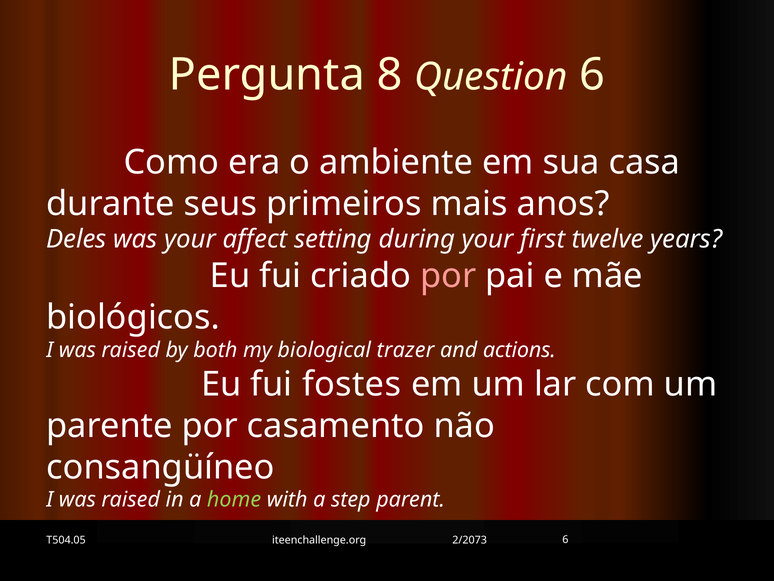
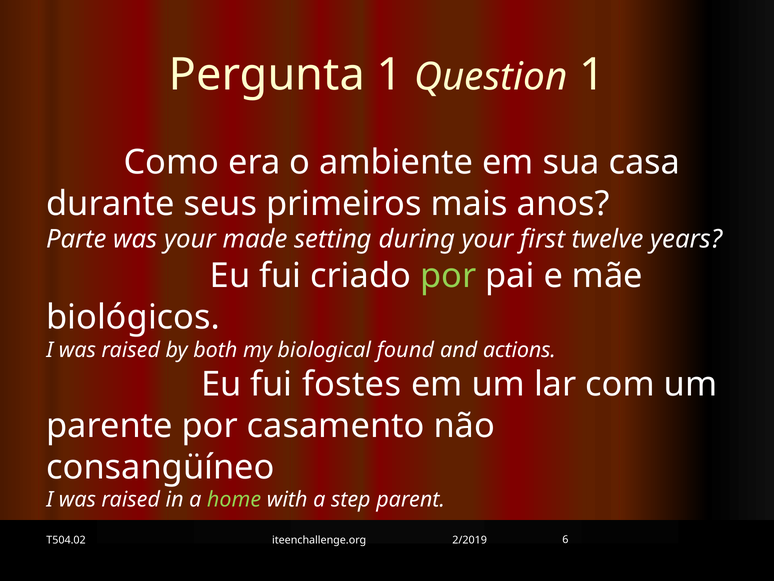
Pergunta 8: 8 -> 1 (390, 75)
Question 6: 6 -> 1 (592, 75)
Deles: Deles -> Parte (76, 239)
affect: affect -> made (255, 239)
por colour: pink -> light green (448, 276)
trazer: trazer -> found (405, 350)
T504.05: T504.05 -> T504.02 (66, 540)
2/2073: 2/2073 -> 2/2019 (470, 540)
